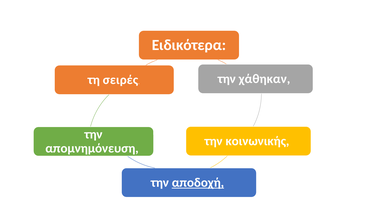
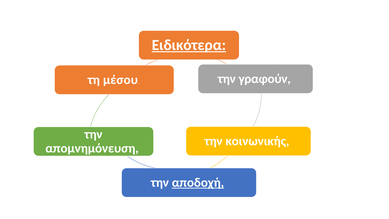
Ειδικότερα underline: none -> present (189, 45)
χάθηκαν: χάθηκαν -> γραφούν (265, 79)
σειρές: σειρές -> μέσου (120, 80)
